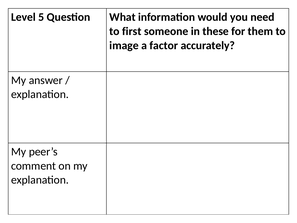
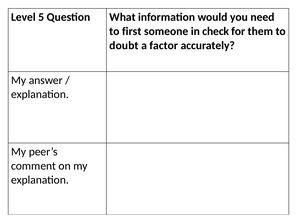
these: these -> check (216, 31)
image: image -> doubt (124, 45)
